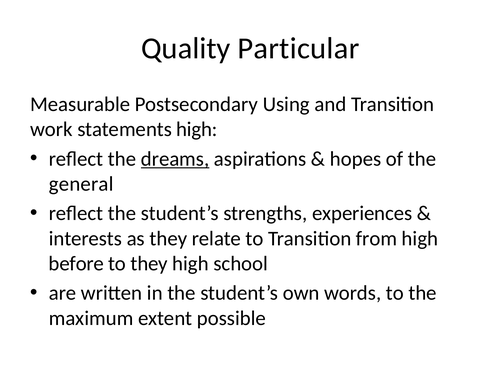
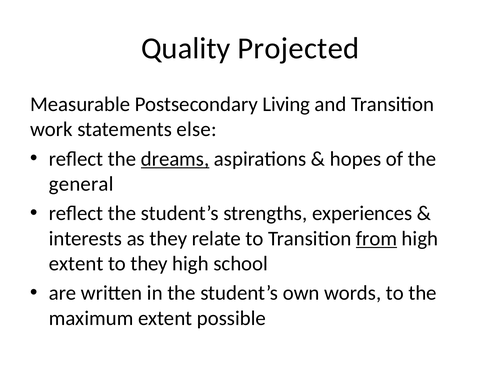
Particular: Particular -> Projected (298, 48)
Using: Using -> Living (286, 104)
statements high: high -> else (197, 129)
from underline: none -> present (376, 238)
before: before -> extent (76, 263)
